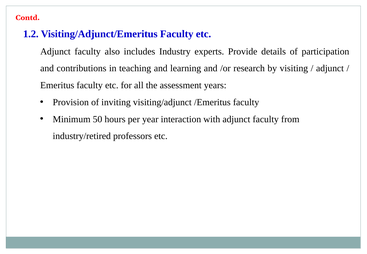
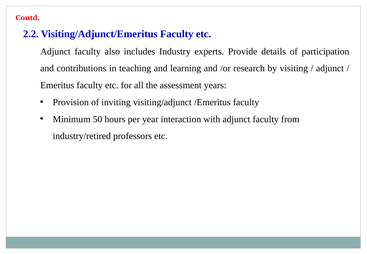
1.2: 1.2 -> 2.2 (31, 34)
